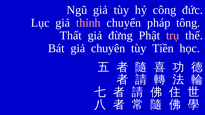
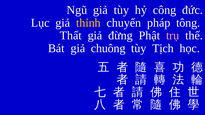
thỉnh colour: pink -> yellow (88, 23)
chuyên: chuyên -> chuông (108, 48)
Tiền: Tiền -> Tịch (163, 48)
